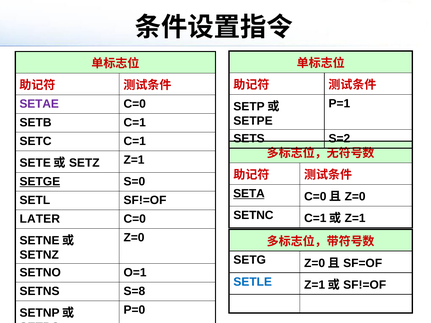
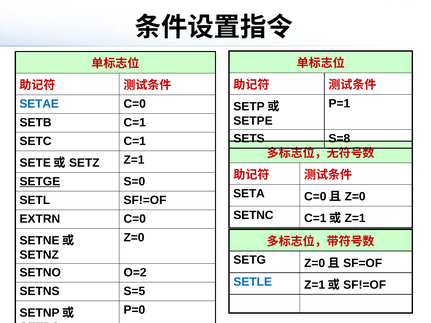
SETAE colour: purple -> blue (39, 104)
S=2: S=2 -> S=8 (339, 139)
SETA underline: present -> none (249, 194)
LATER: LATER -> EXTRN (40, 219)
SETNO O=1: O=1 -> O=2 (135, 273)
S=8: S=8 -> S=5 (134, 291)
